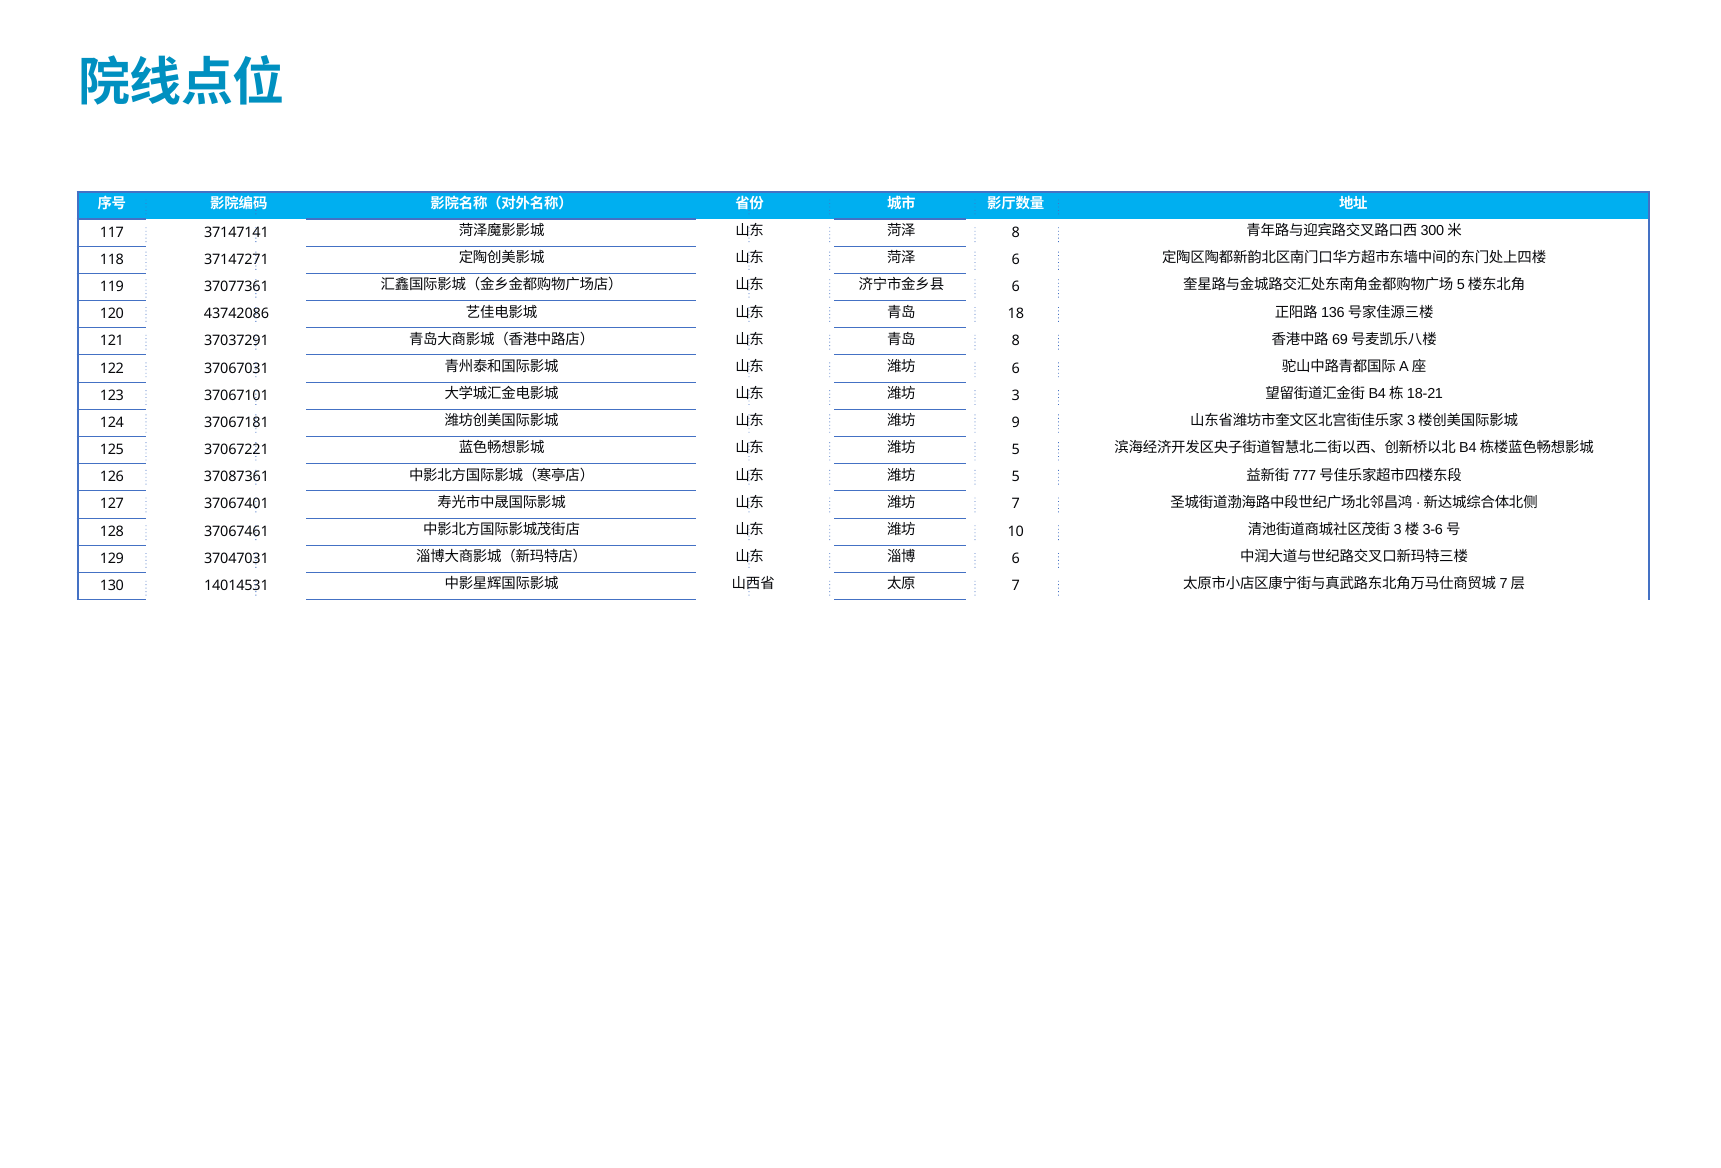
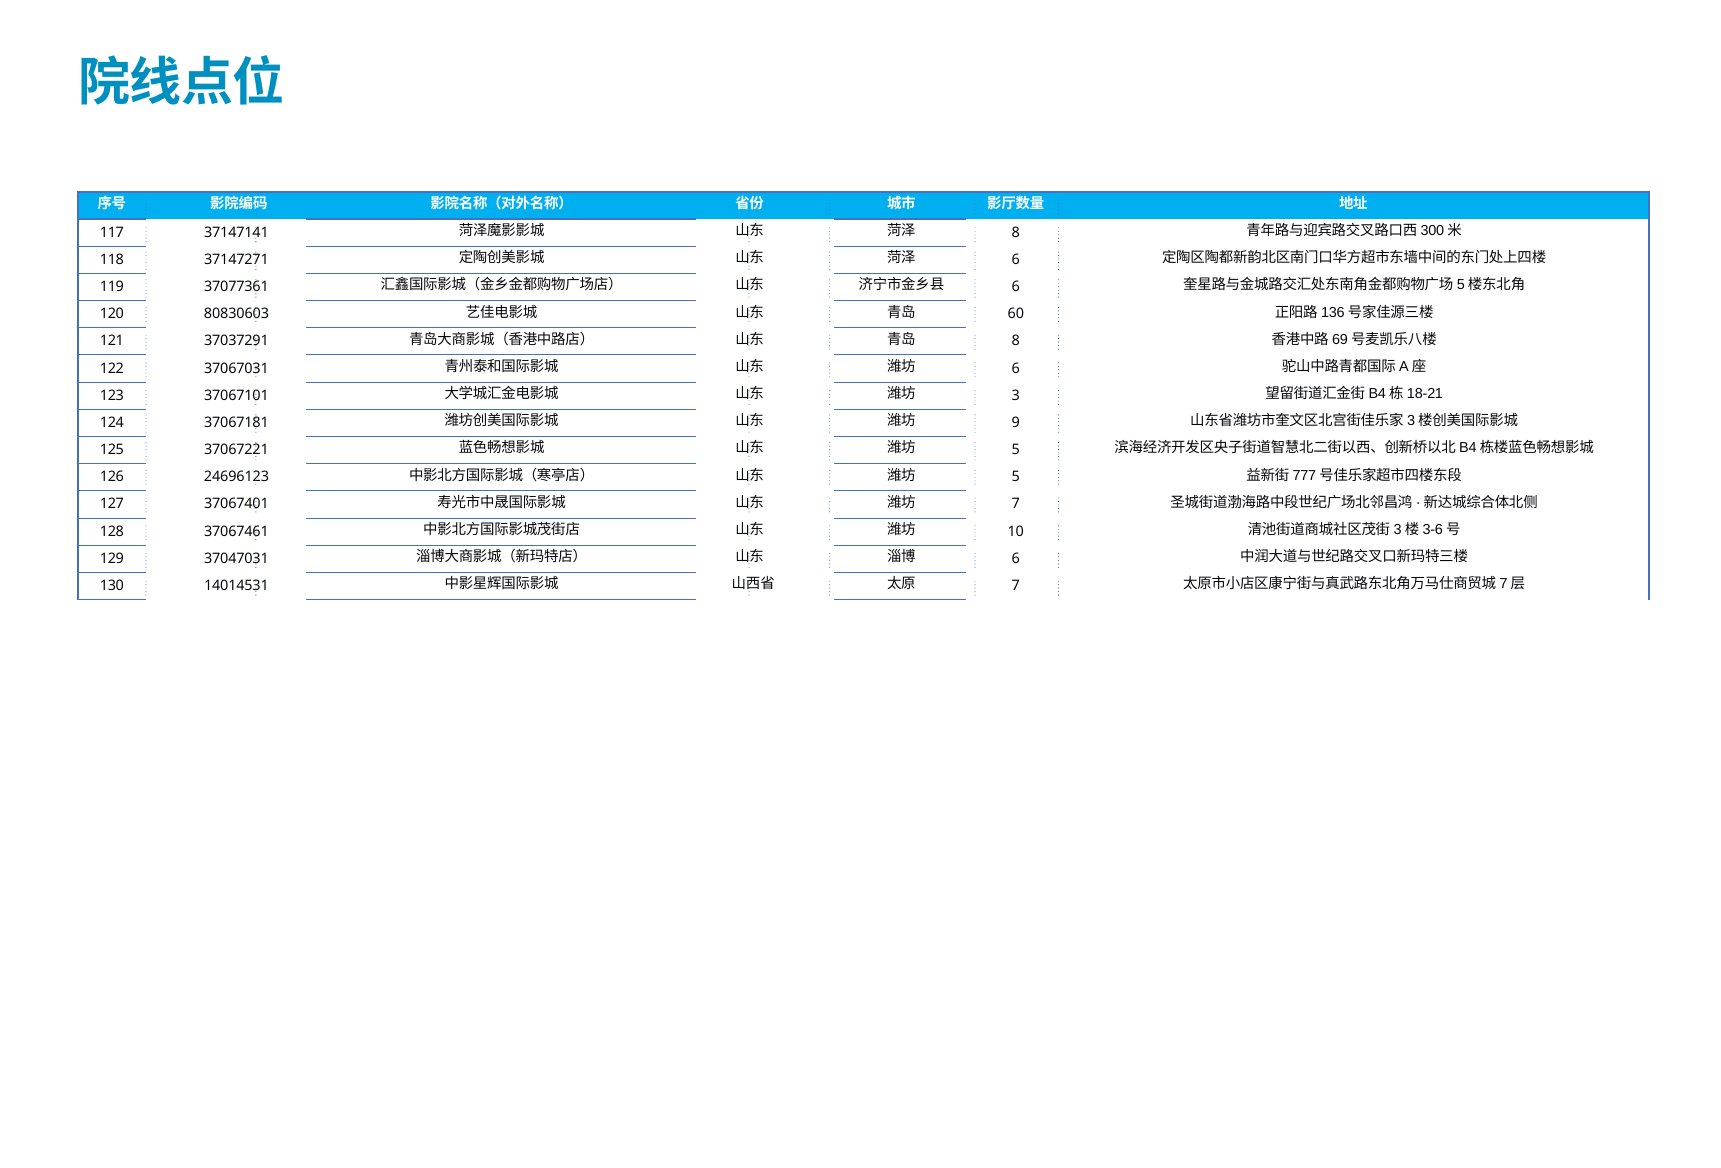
43742086: 43742086 -> 80830603 (237, 314)
18: 18 -> 60 (1016, 314)
37087361: 37087361 -> 24696123 (237, 477)
